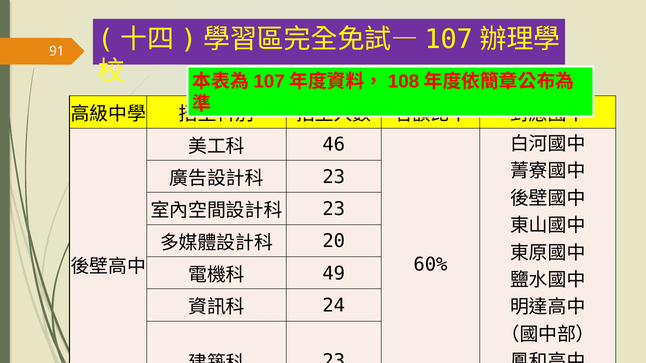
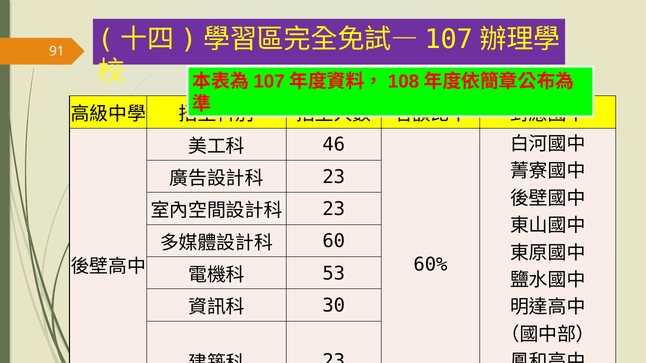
20: 20 -> 60 (334, 241)
49: 49 -> 53 (334, 274)
24: 24 -> 30 (334, 306)
